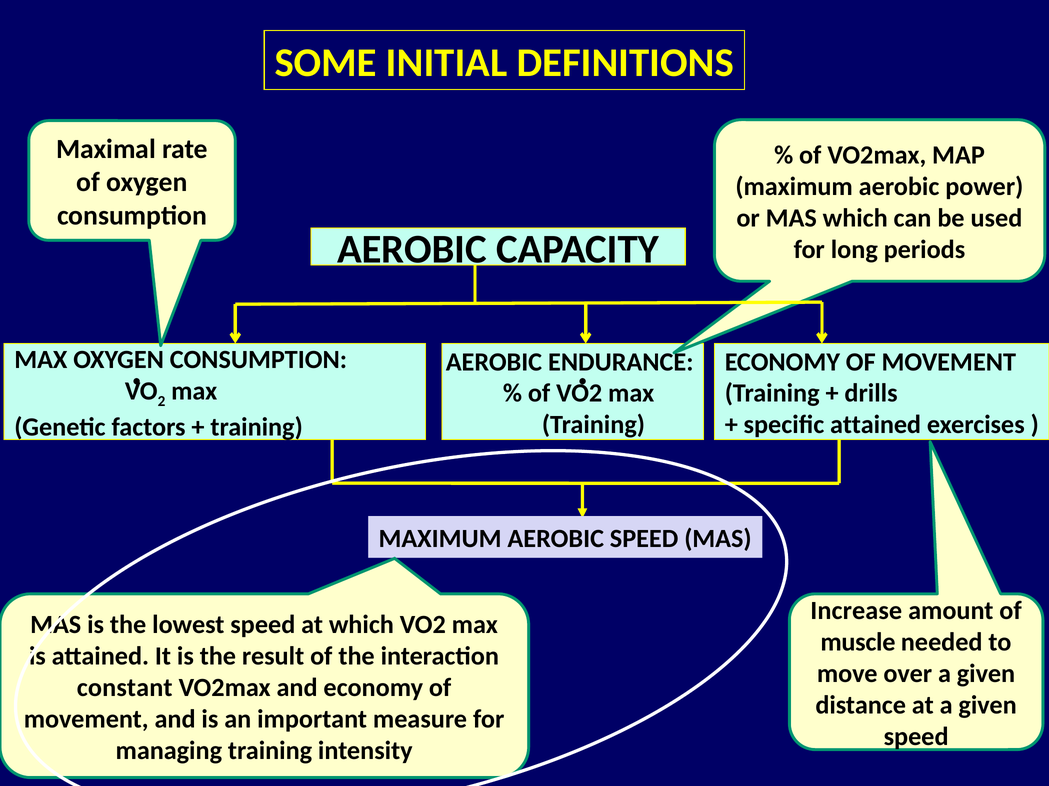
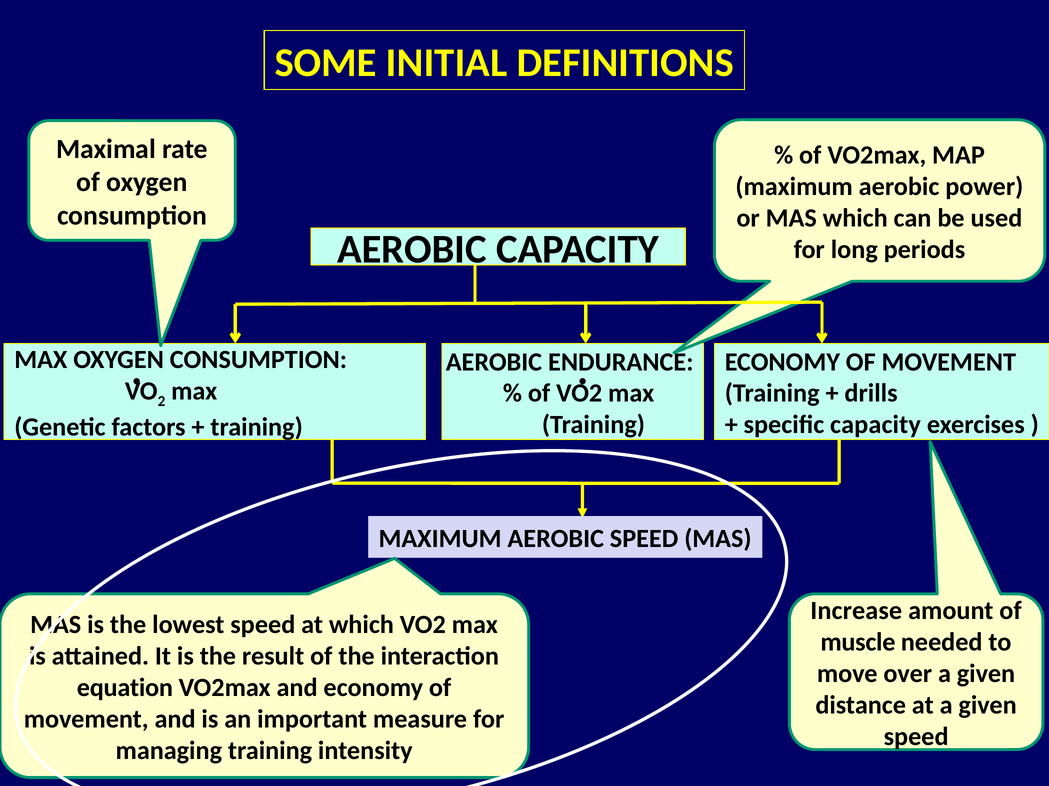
specific attained: attained -> capacity (875, 425)
constant: constant -> equation (125, 688)
